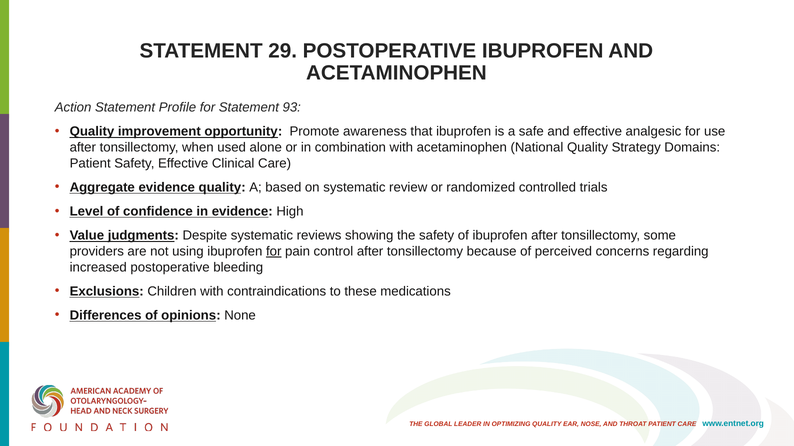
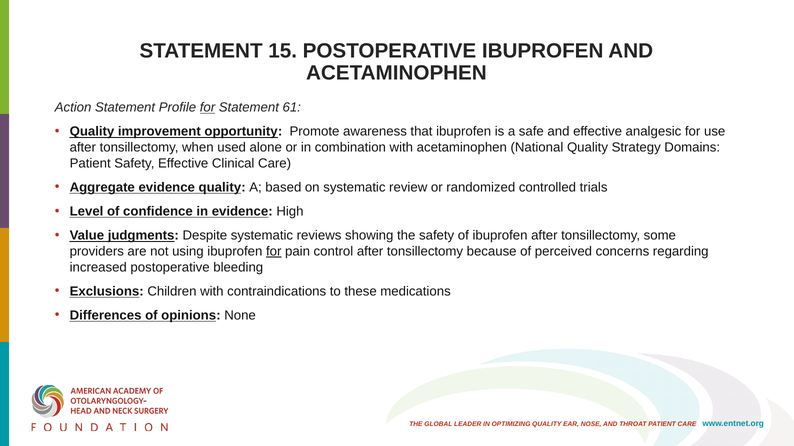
29: 29 -> 15 (283, 51)
for underline: none -> present (207, 108)
93: 93 -> 61 (292, 108)
